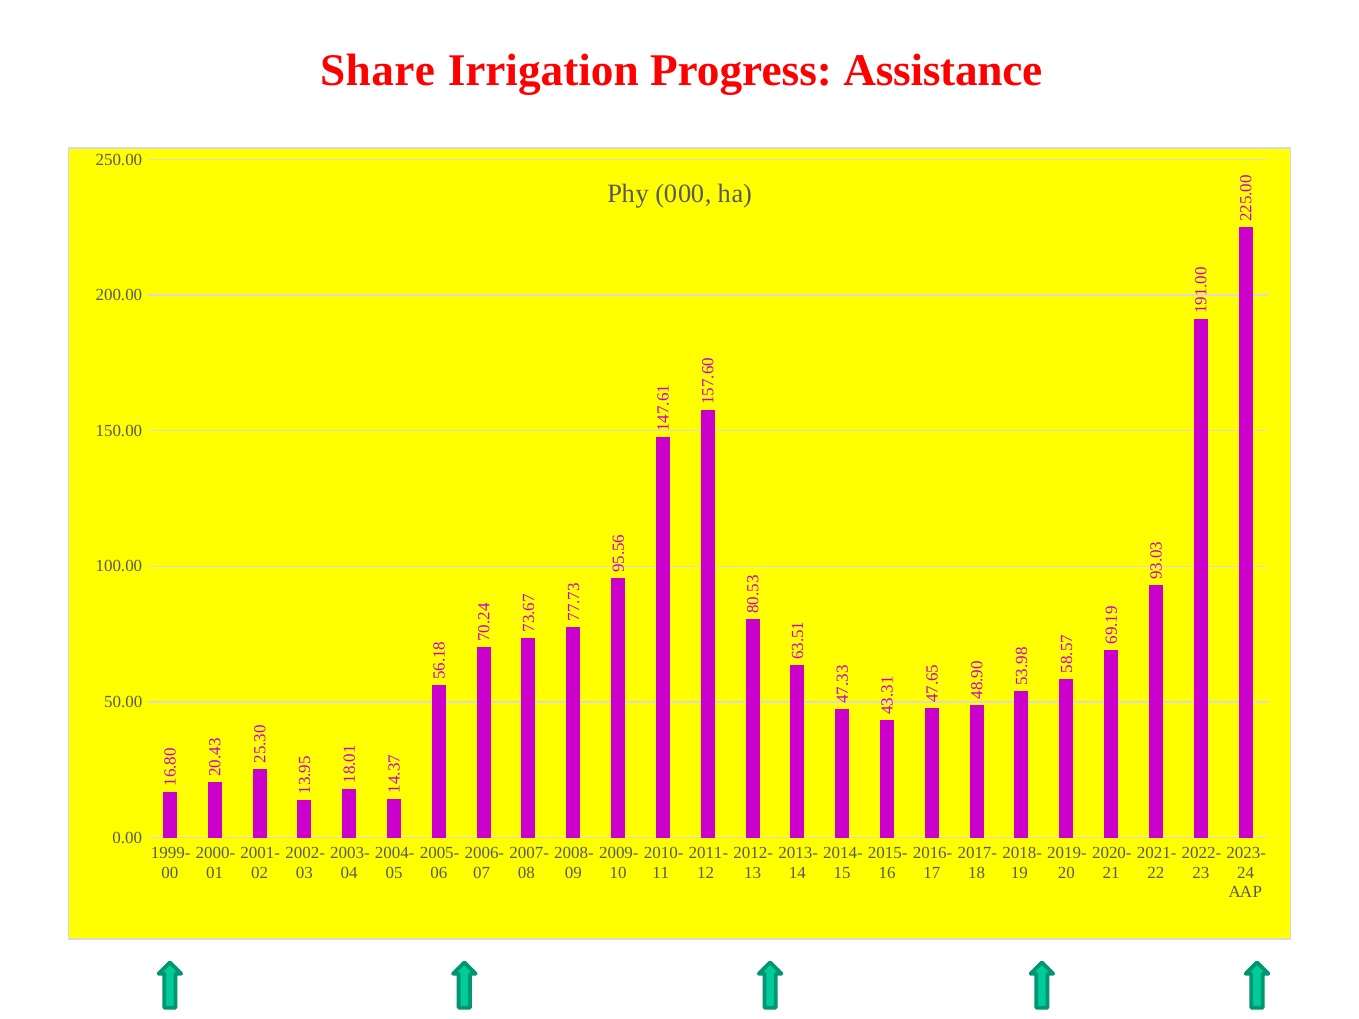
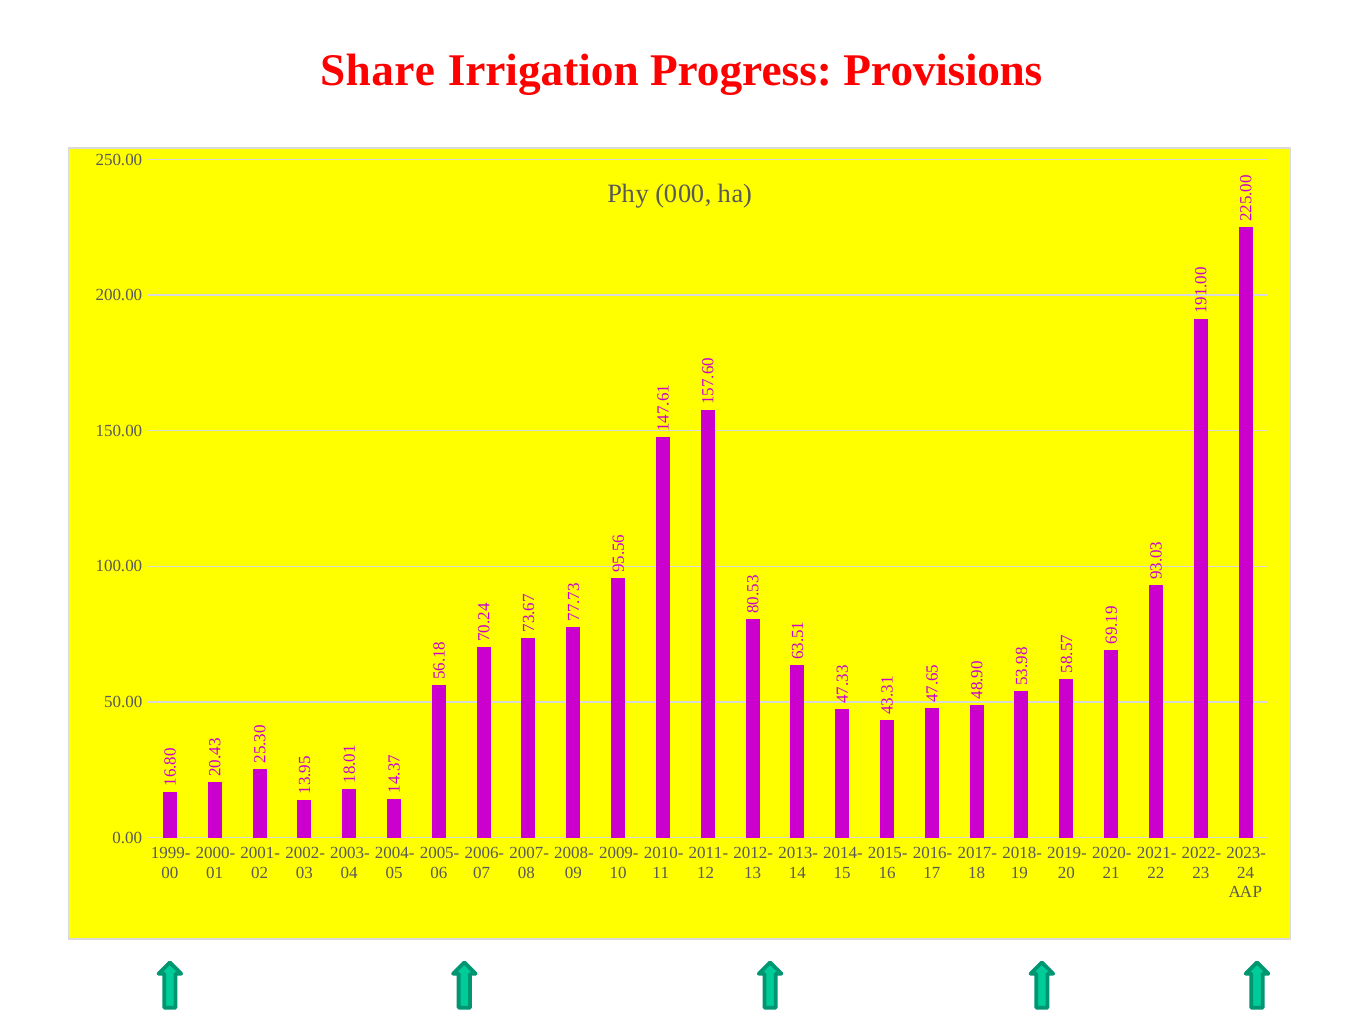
Assistance: Assistance -> Provisions (943, 70)
